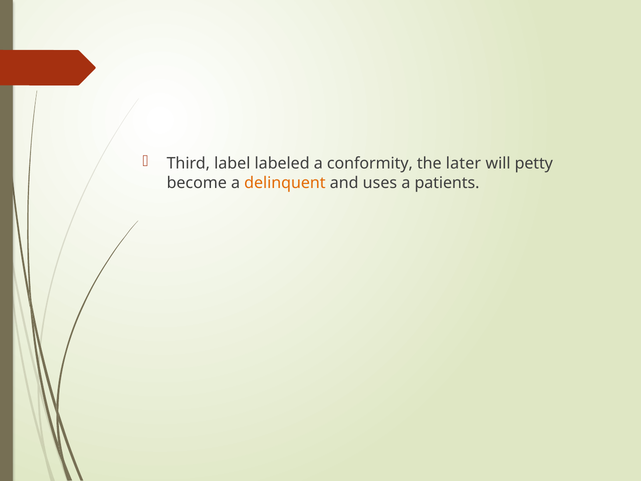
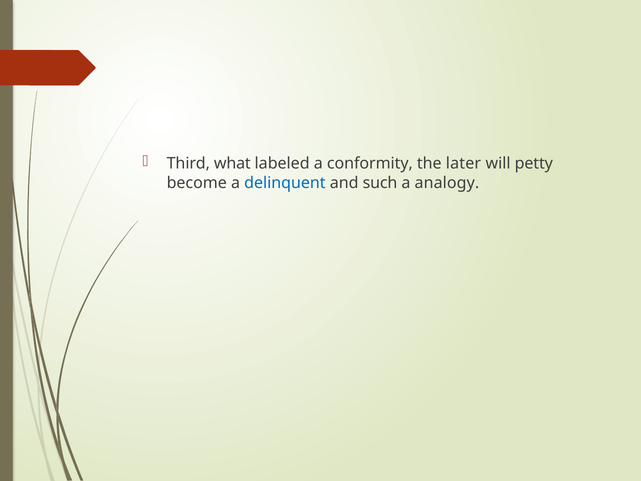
label: label -> what (232, 164)
delinquent colour: orange -> blue (285, 183)
uses: uses -> such (380, 183)
patients: patients -> analogy (447, 183)
